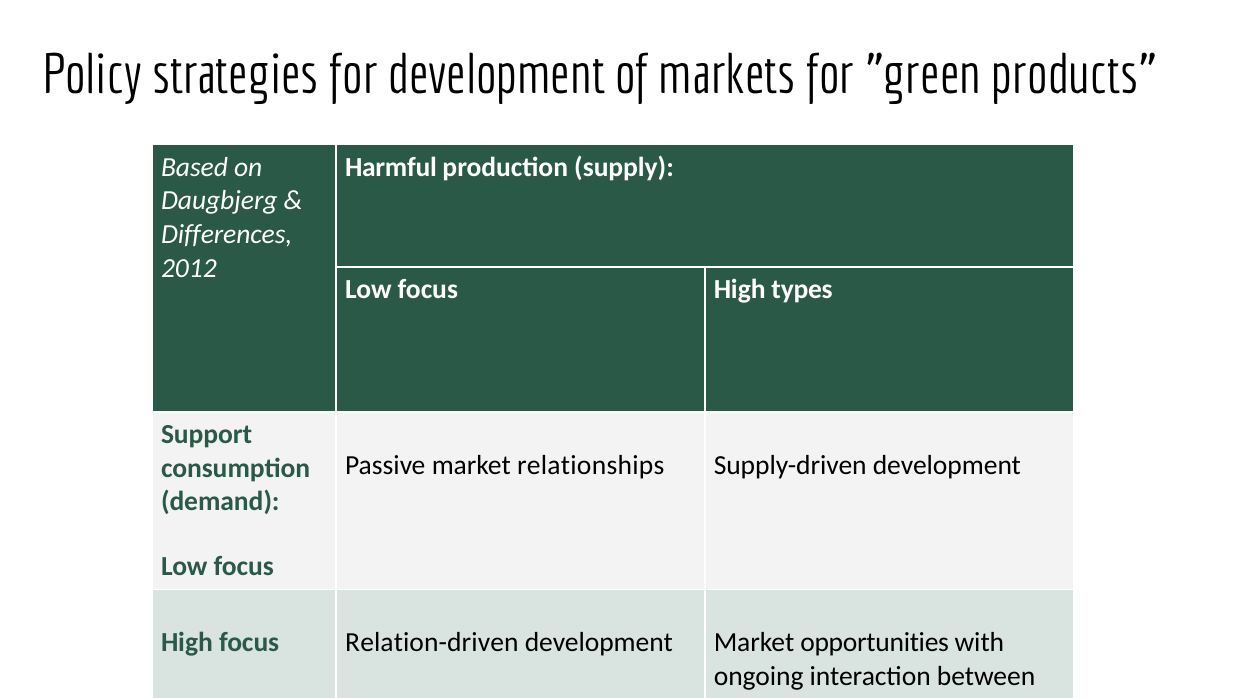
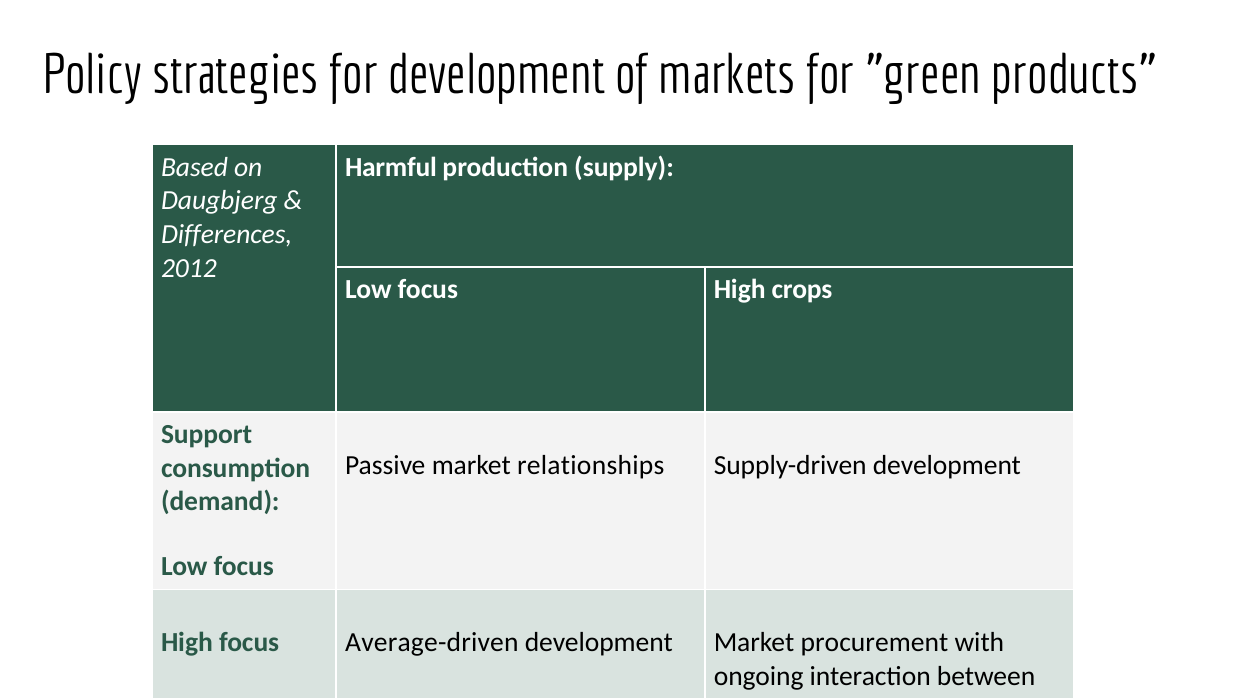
types: types -> crops (802, 289)
Relation-driven: Relation-driven -> Average-driven (432, 642)
opportunities: opportunities -> procurement (874, 642)
